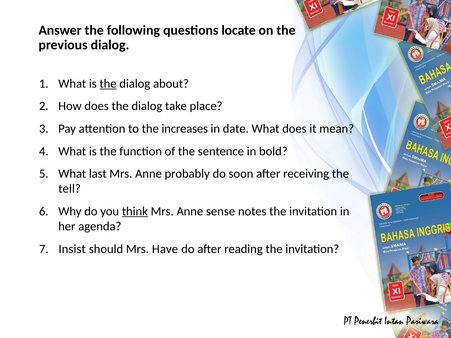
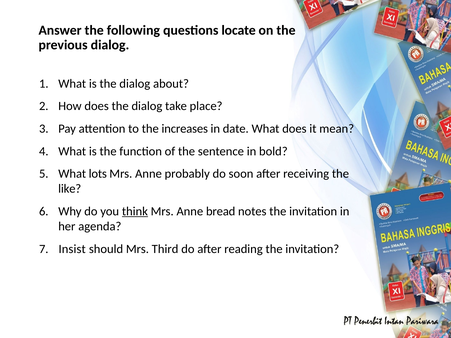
the underline: present -> none (108, 84)
last: last -> lots (98, 174)
tell: tell -> like (70, 189)
sense: sense -> bread (221, 211)
Have: Have -> Third (165, 249)
